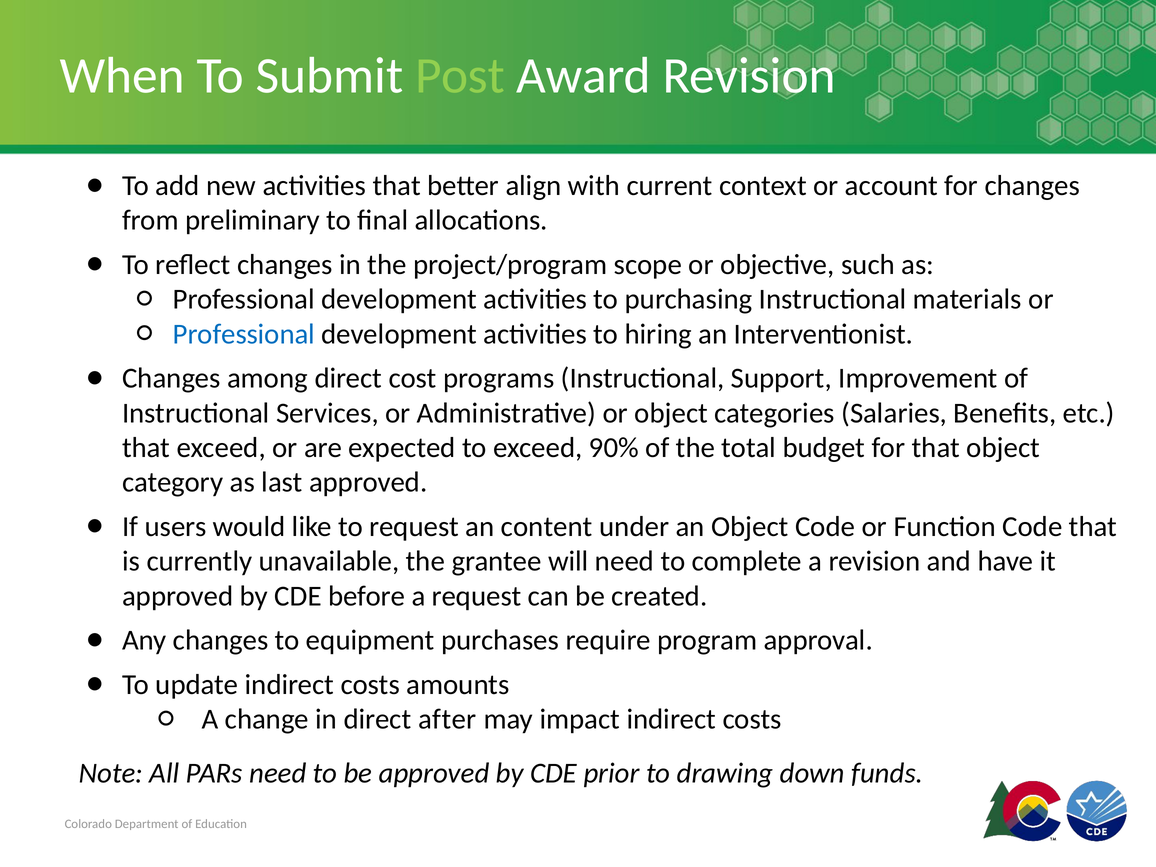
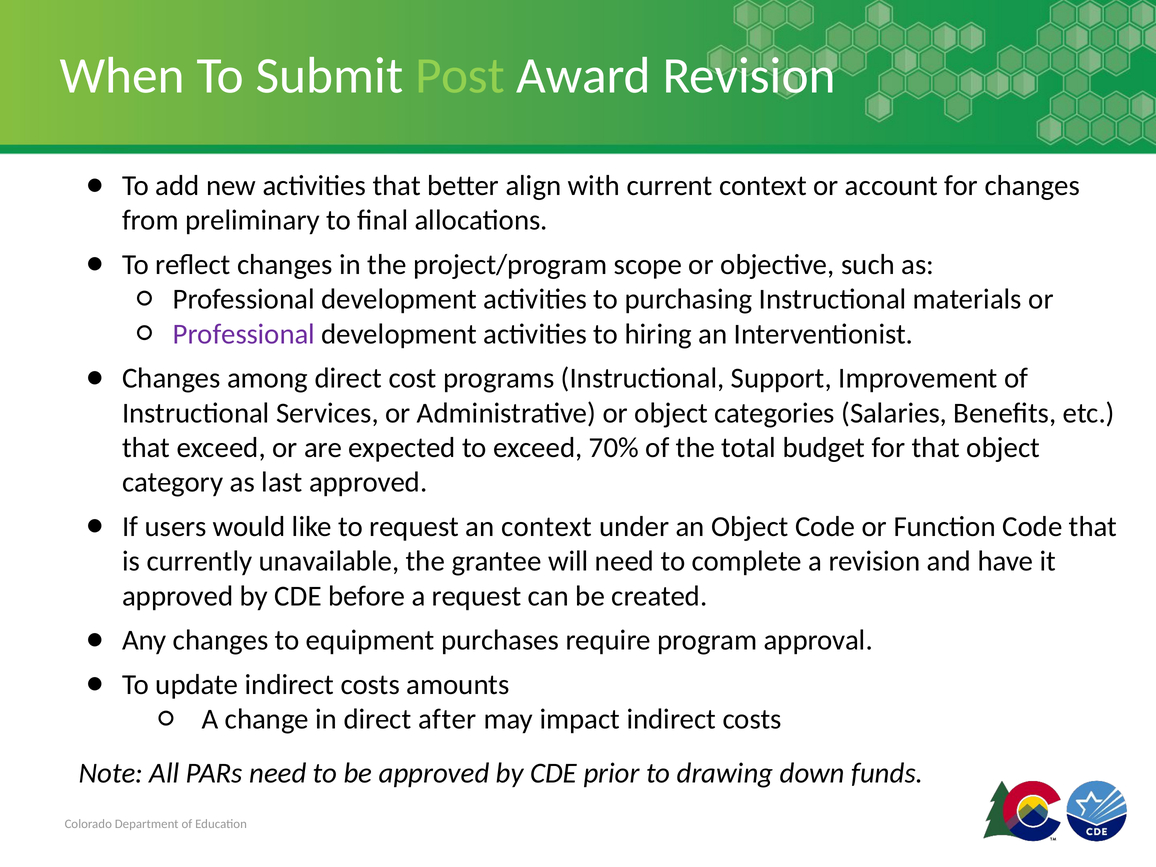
Professional colour: blue -> purple (244, 334)
90%: 90% -> 70% (614, 448)
an content: content -> context (547, 527)
